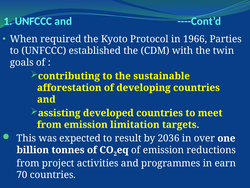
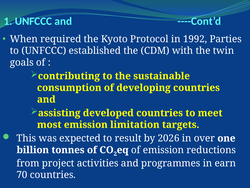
1966: 1966 -> 1992 (195, 39)
afforestation: afforestation -> consumption (69, 87)
from: from -> most (49, 124)
2036: 2036 -> 2026 (169, 138)
